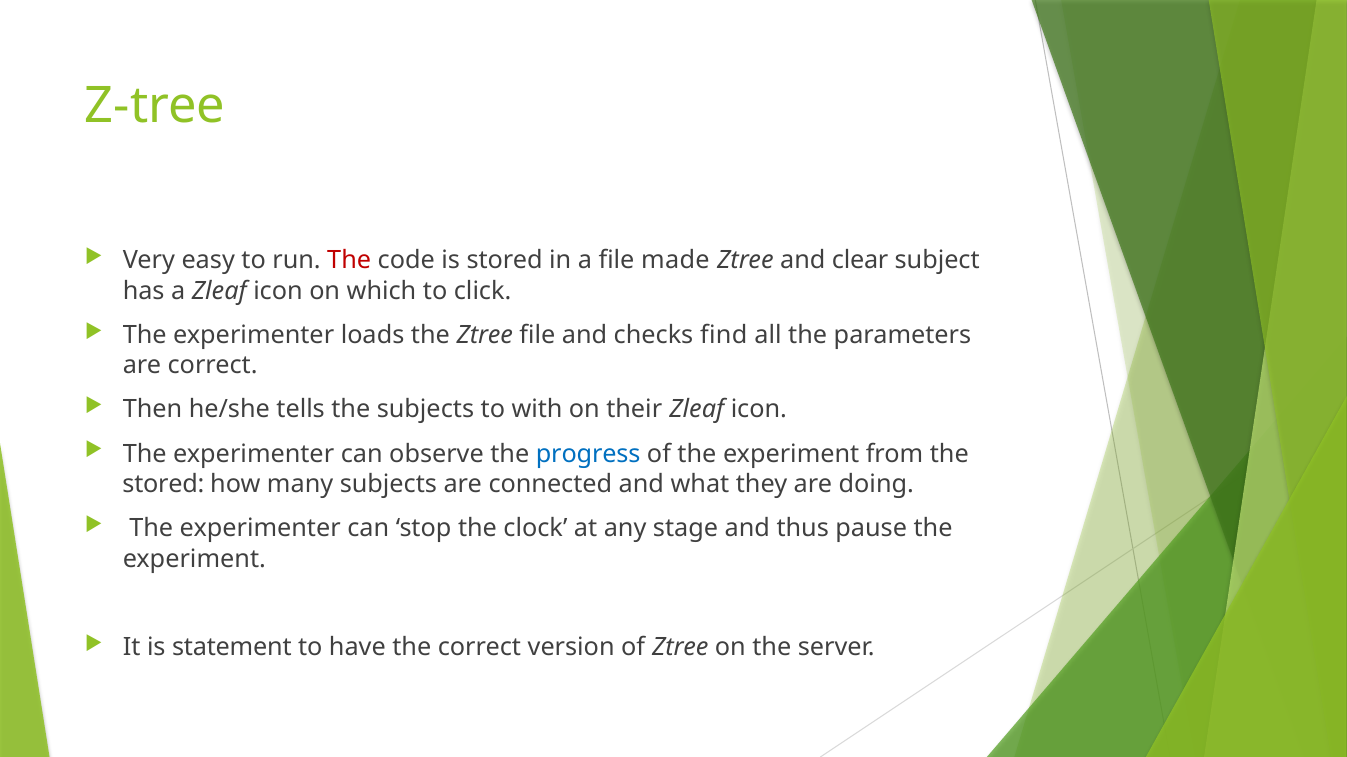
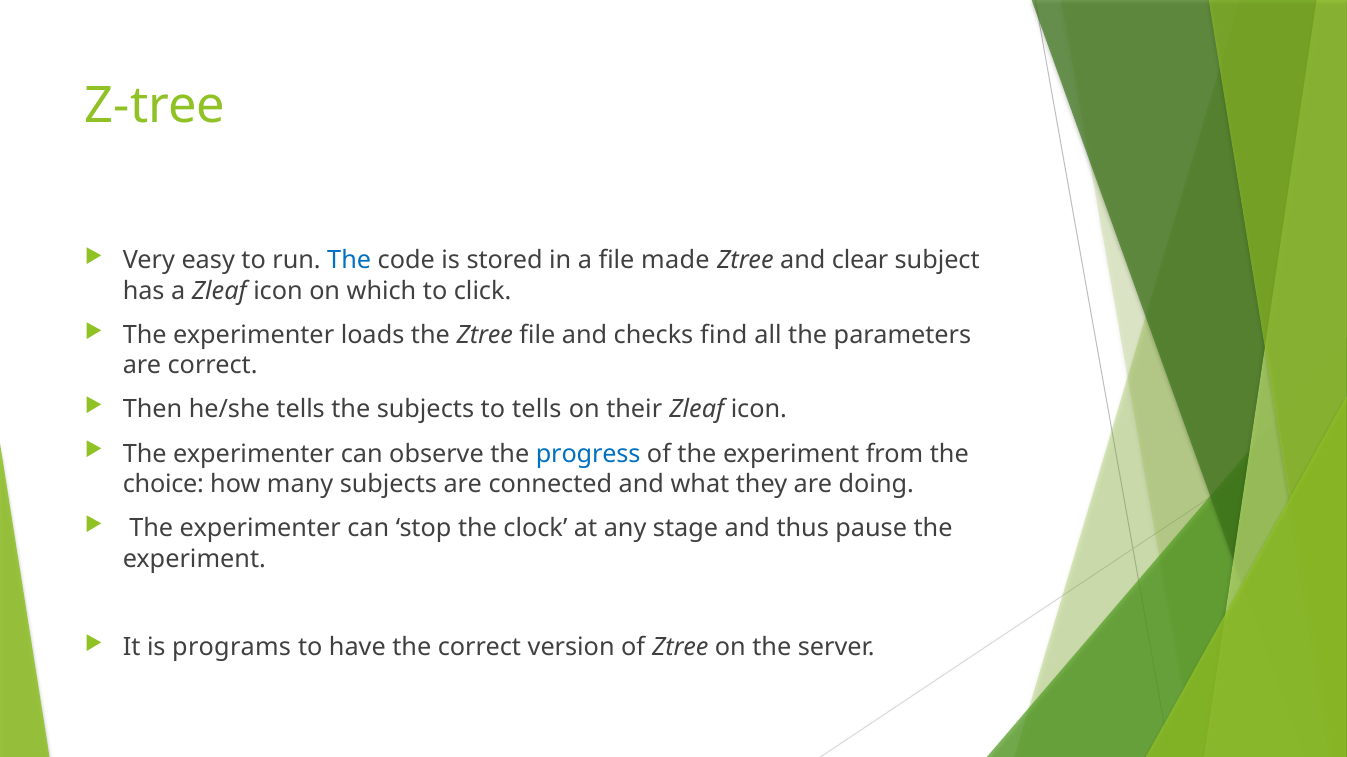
The colour: red -> blue (349, 261)
to with: with -> tells (537, 410)
stored: stored -> choice (163, 485)
statement: statement -> programs (232, 648)
